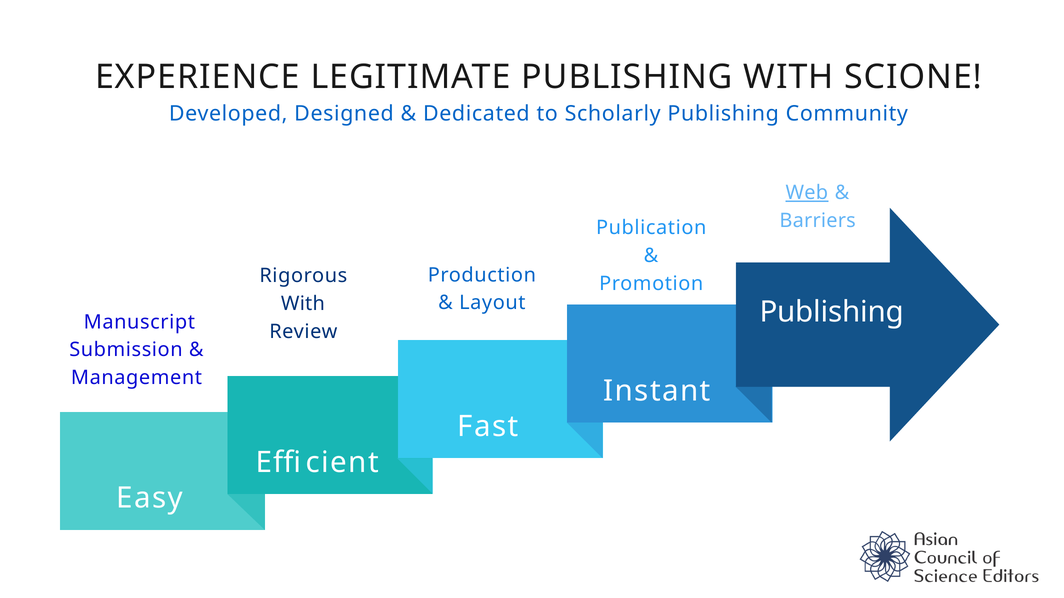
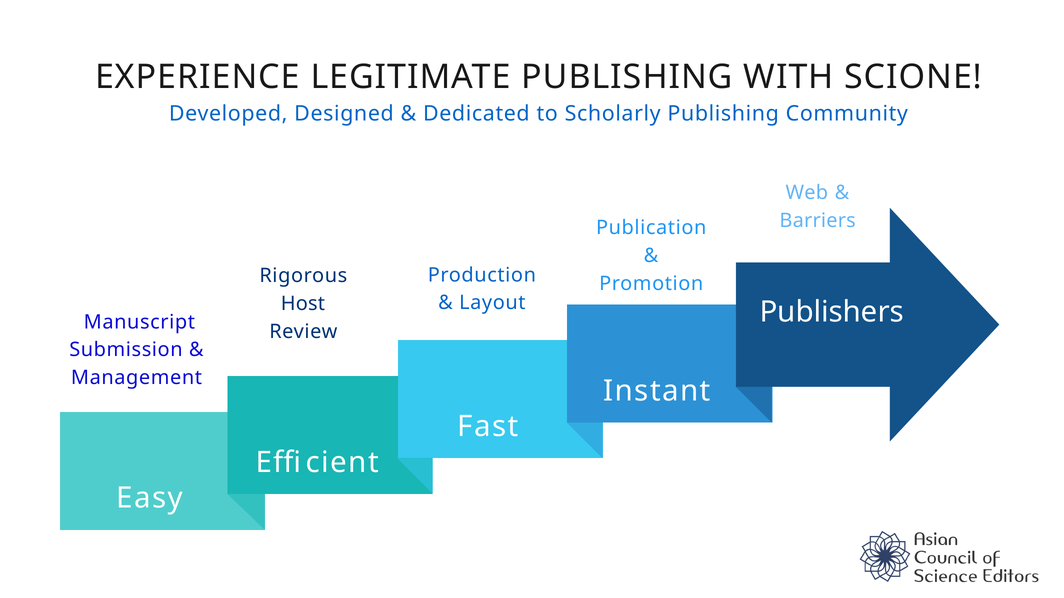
Web underline: present -> none (807, 193)
With: With -> Host (303, 304)
Publishing: Publishing -> Publishers (832, 312)
